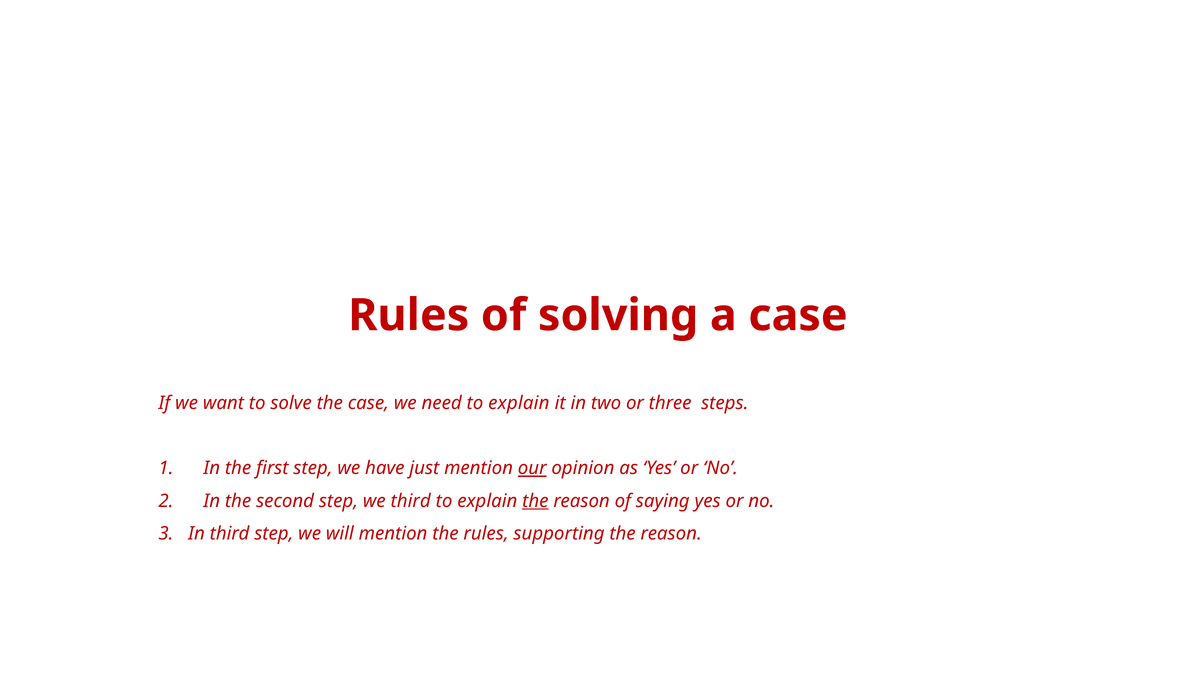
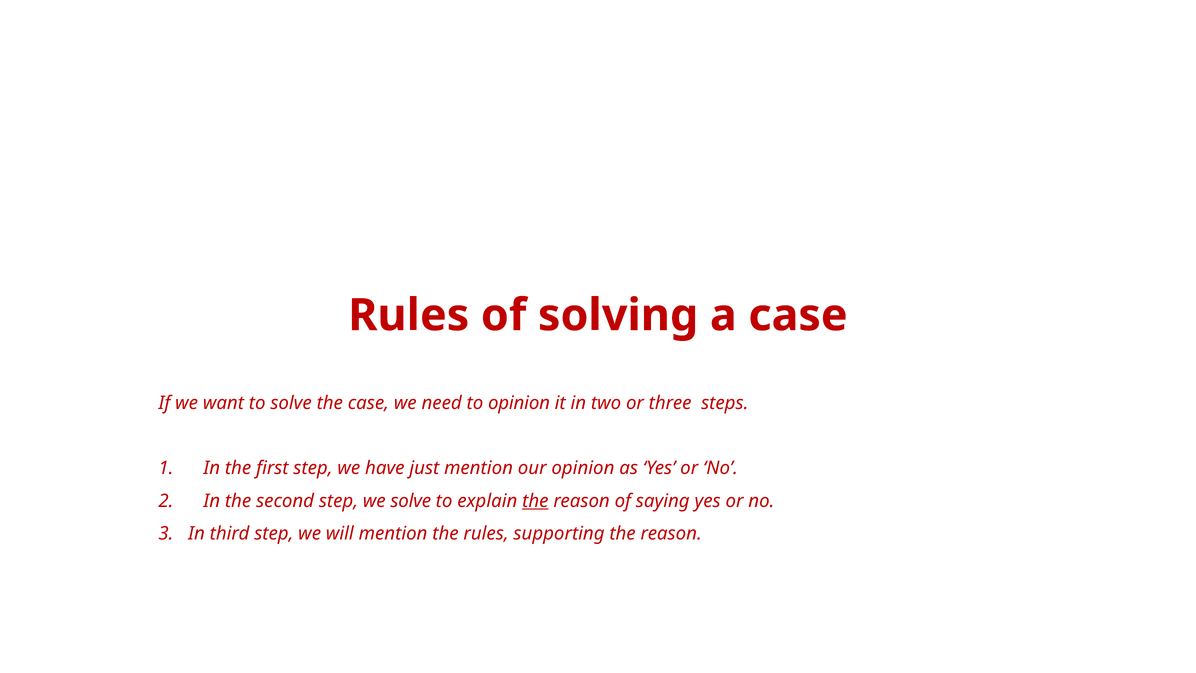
need to explain: explain -> opinion (519, 403)
our underline: present -> none (532, 468)
we third: third -> solve (411, 501)
